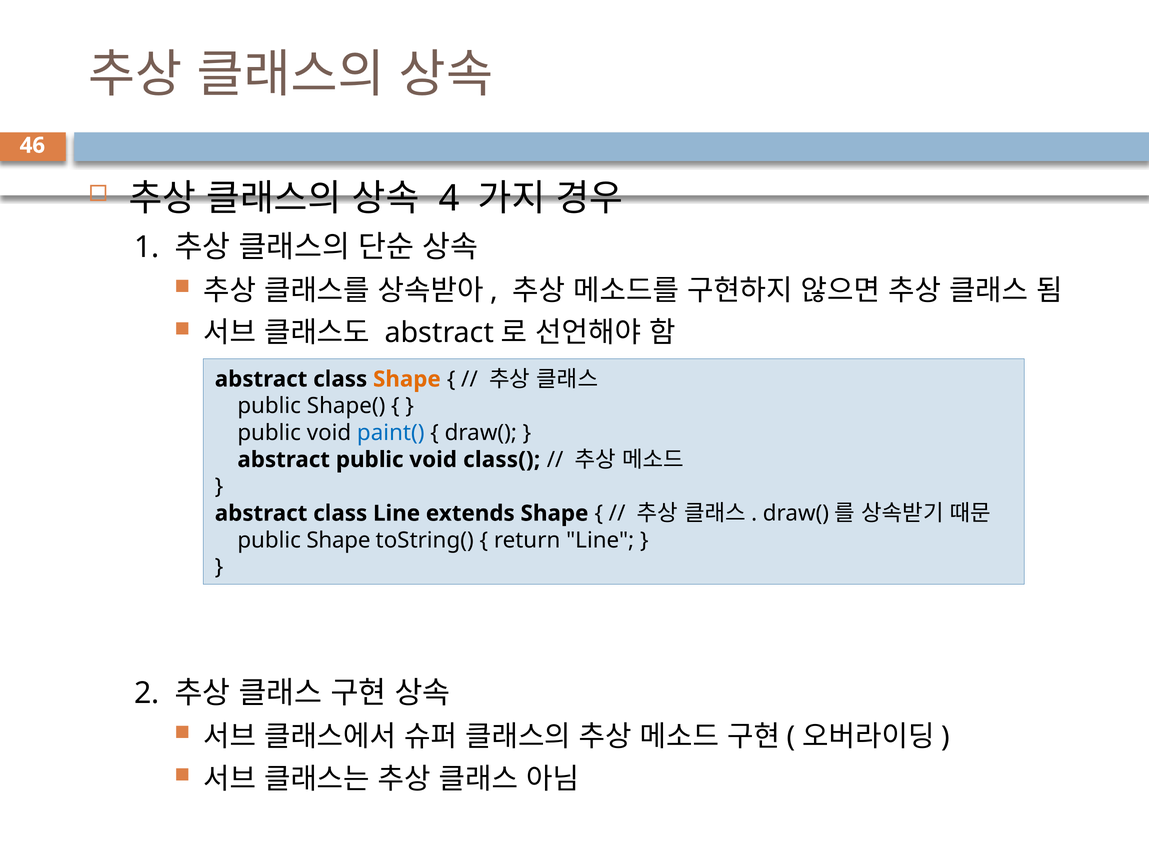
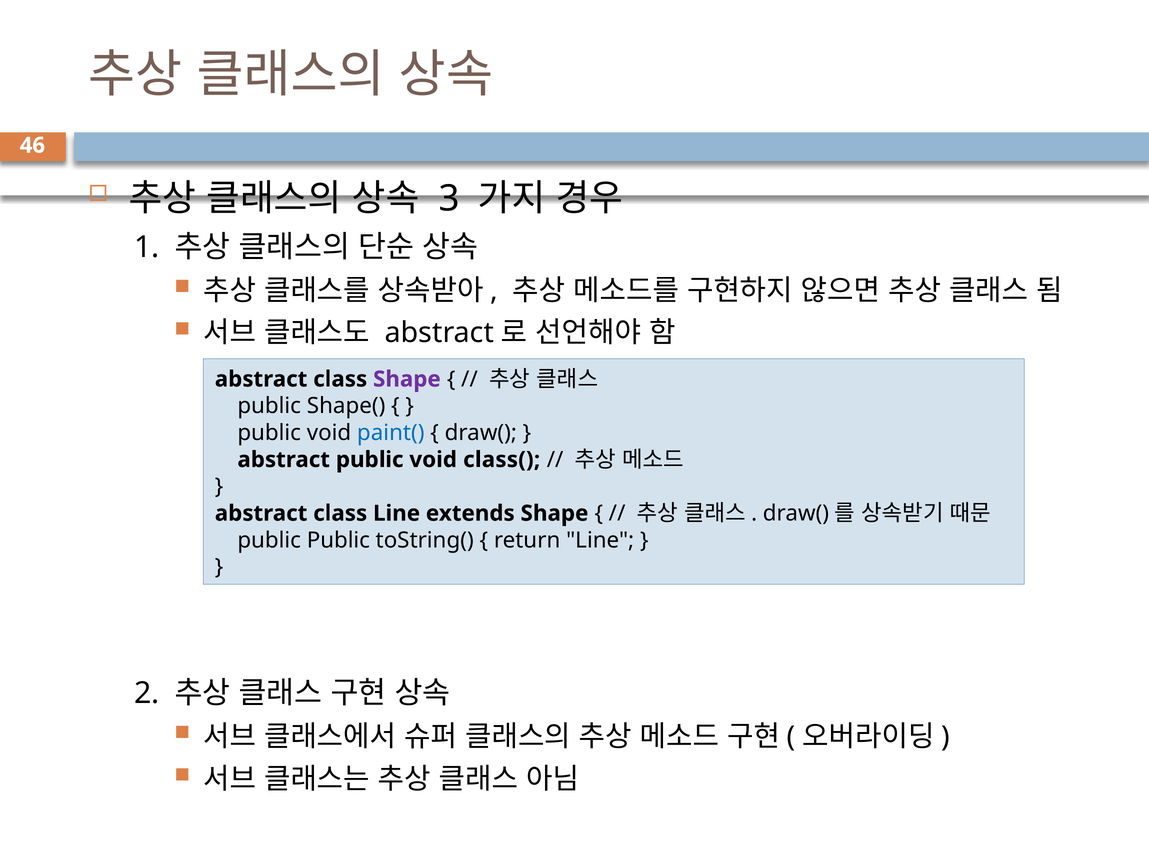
4: 4 -> 3 (449, 199)
Shape colour: orange -> purple (407, 379)
public Shape: Shape -> Public (338, 540)
